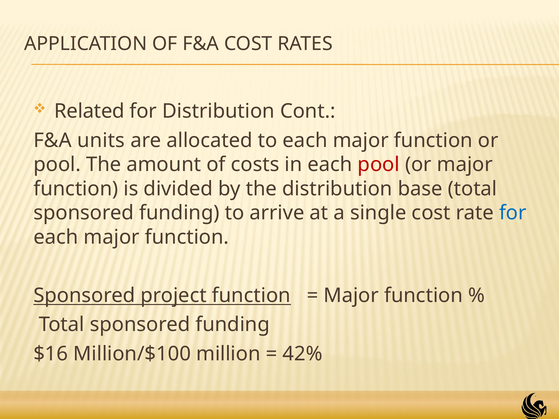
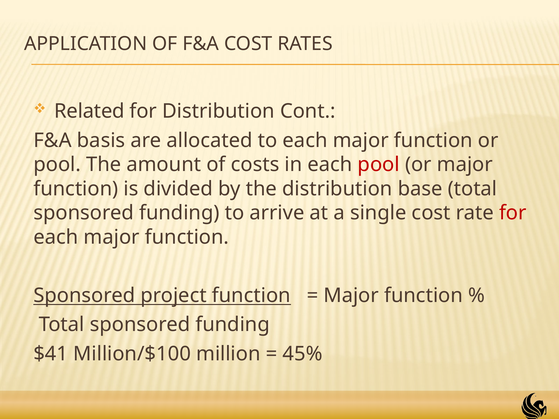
units: units -> basis (101, 140)
for colour: blue -> red (513, 213)
$16: $16 -> $41 (51, 354)
42%: 42% -> 45% (303, 354)
